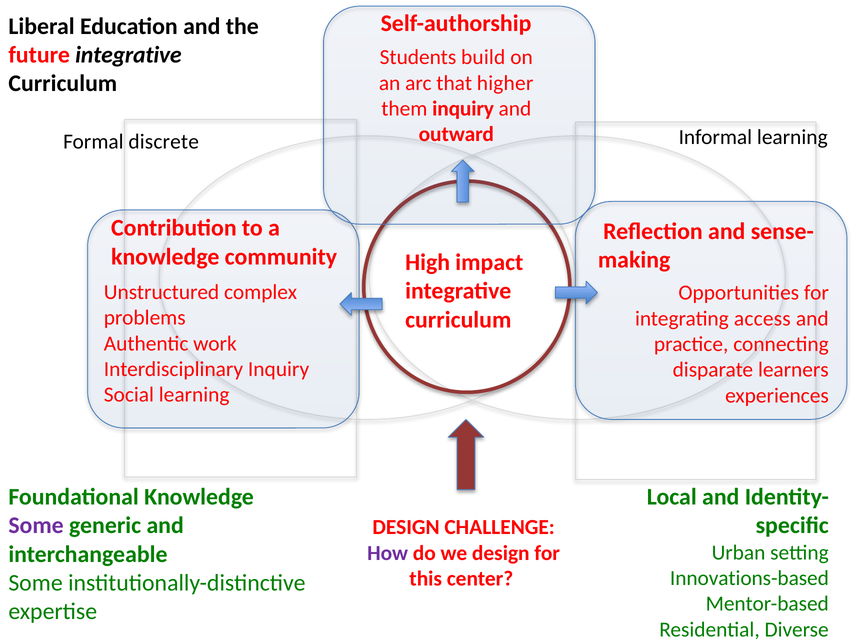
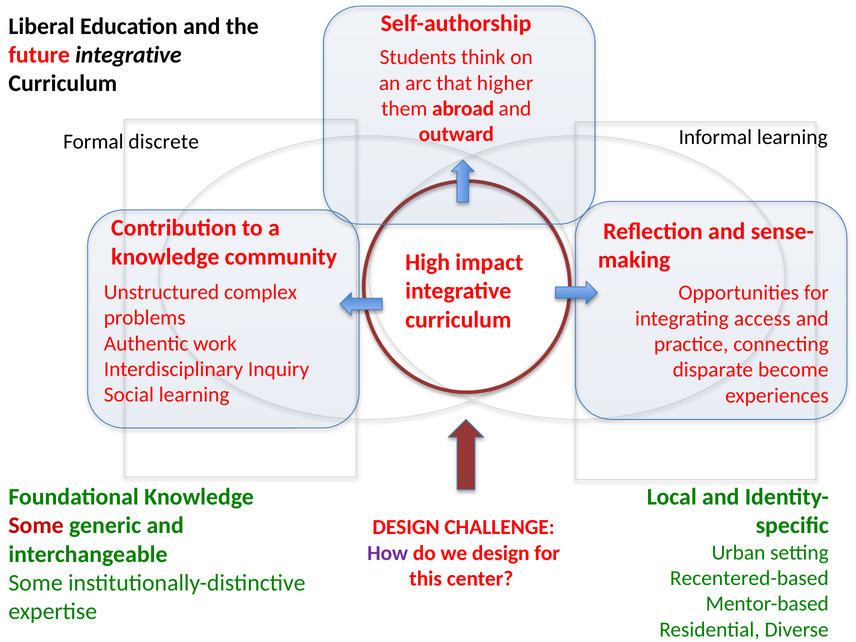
build: build -> think (483, 57)
them inquiry: inquiry -> abroad (463, 109)
learners: learners -> become (793, 370)
Some colour: purple -> red (36, 526)
Innovations-based: Innovations-based -> Recentered-based (749, 578)
